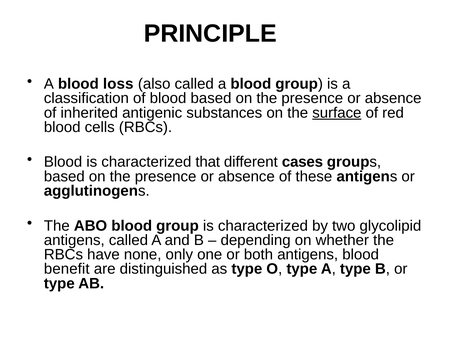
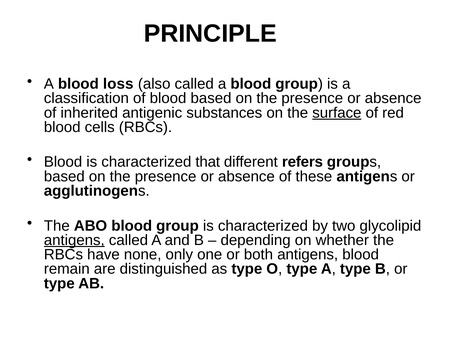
cases: cases -> refers (302, 162)
antigens underline: none -> present (74, 240)
benefit: benefit -> remain (67, 269)
